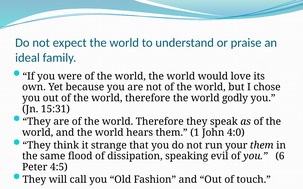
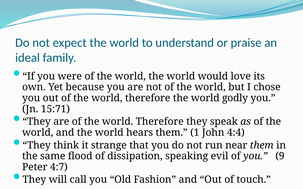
15:31: 15:31 -> 15:71 (55, 109)
4:0: 4:0 -> 4:4 (236, 133)
your: your -> near (236, 145)
6: 6 -> 9 (280, 156)
4:5: 4:5 -> 4:7 (59, 167)
